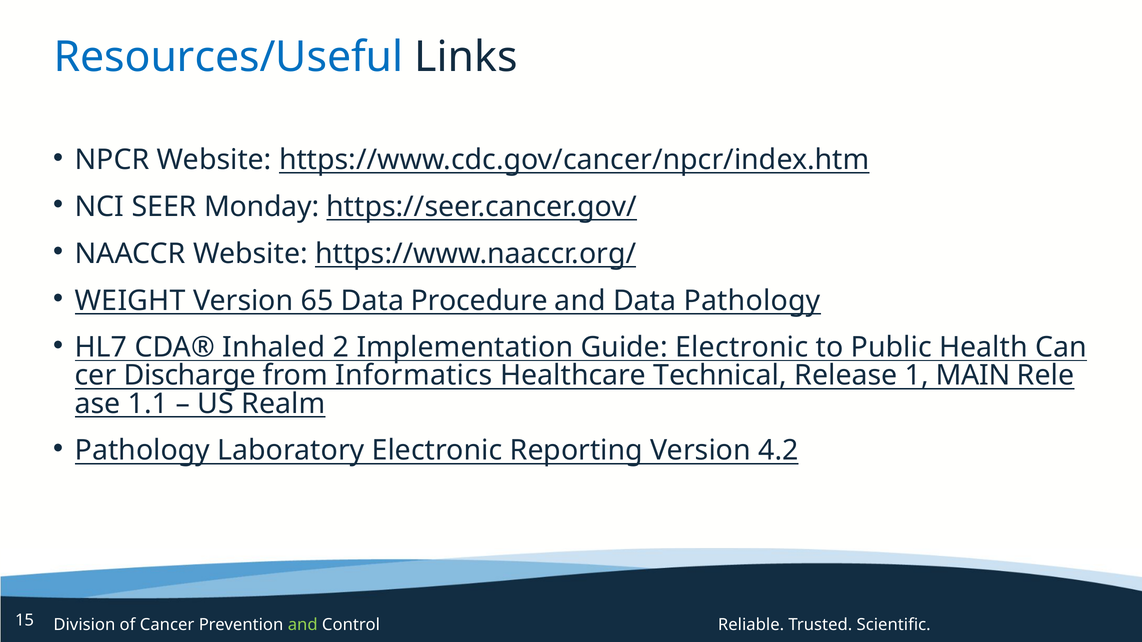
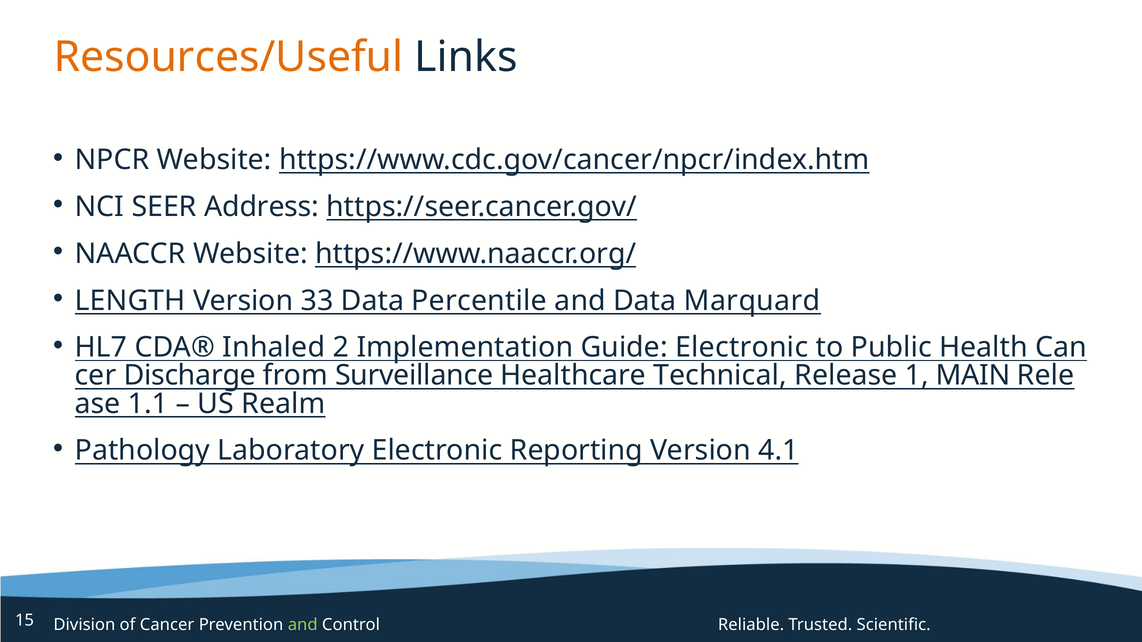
Resources/Useful colour: blue -> orange (228, 57)
Monday: Monday -> Address (262, 207)
WEIGHT: WEIGHT -> LENGTH (130, 301)
65: 65 -> 33 (317, 301)
Procedure: Procedure -> Percentile (479, 301)
Data Pathology: Pathology -> Marquard (752, 301)
Informatics: Informatics -> Surveillance (414, 376)
4.2: 4.2 -> 4.1 (778, 451)
